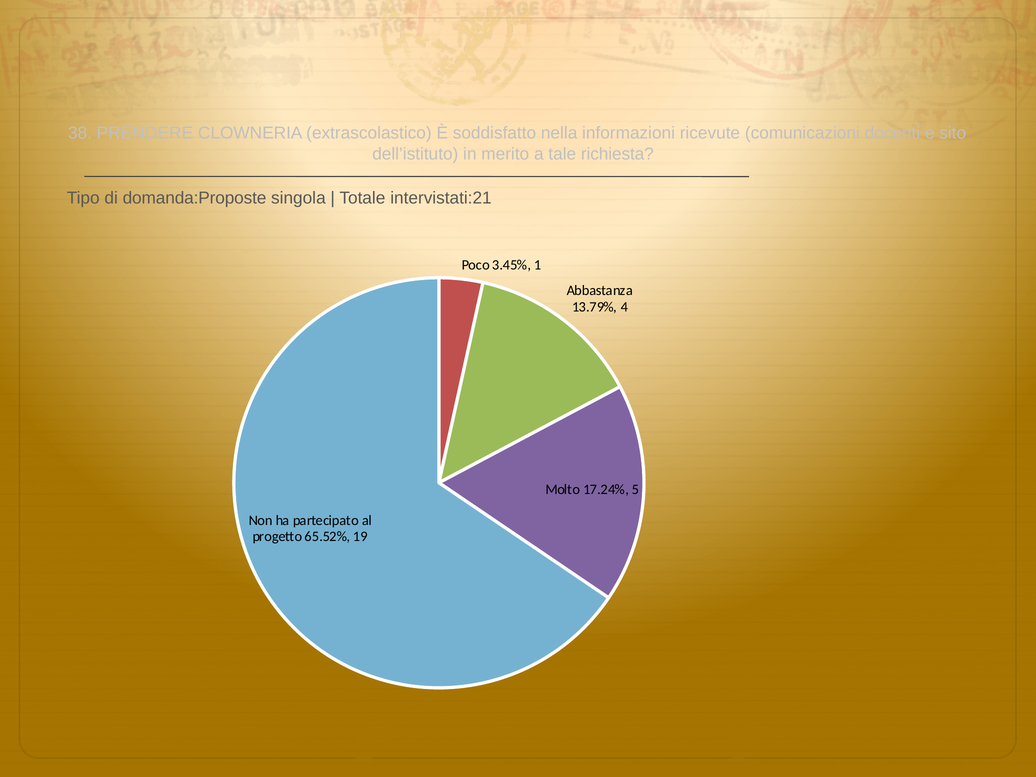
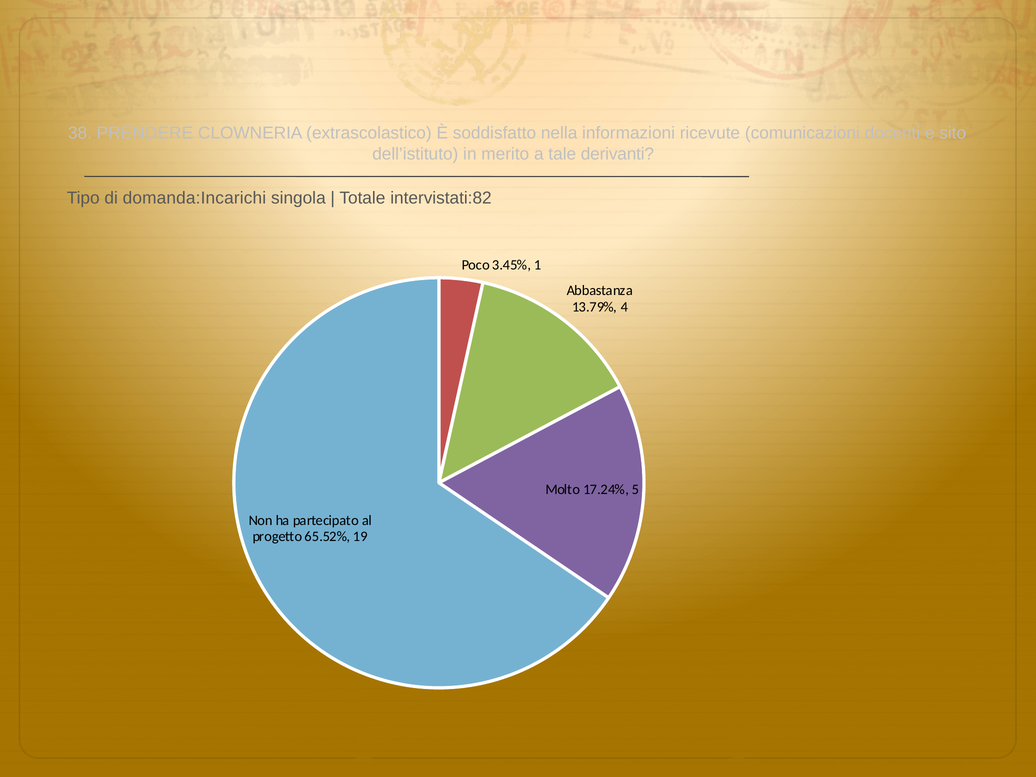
richiesta: richiesta -> derivanti (617, 154)
domanda:Proposte: domanda:Proposte -> domanda:Incarichi (194, 198)
intervistati:21: intervistati:21 -> intervistati:82 (441, 198)
